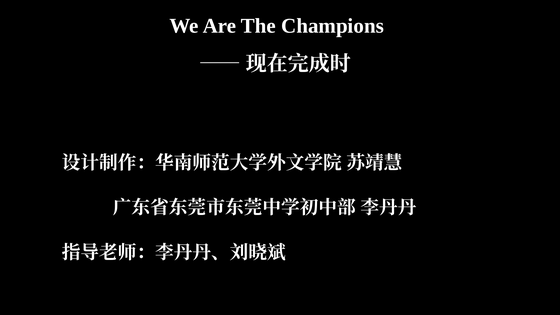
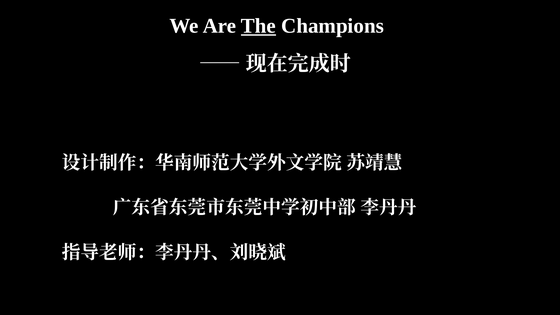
The underline: none -> present (258, 26)
